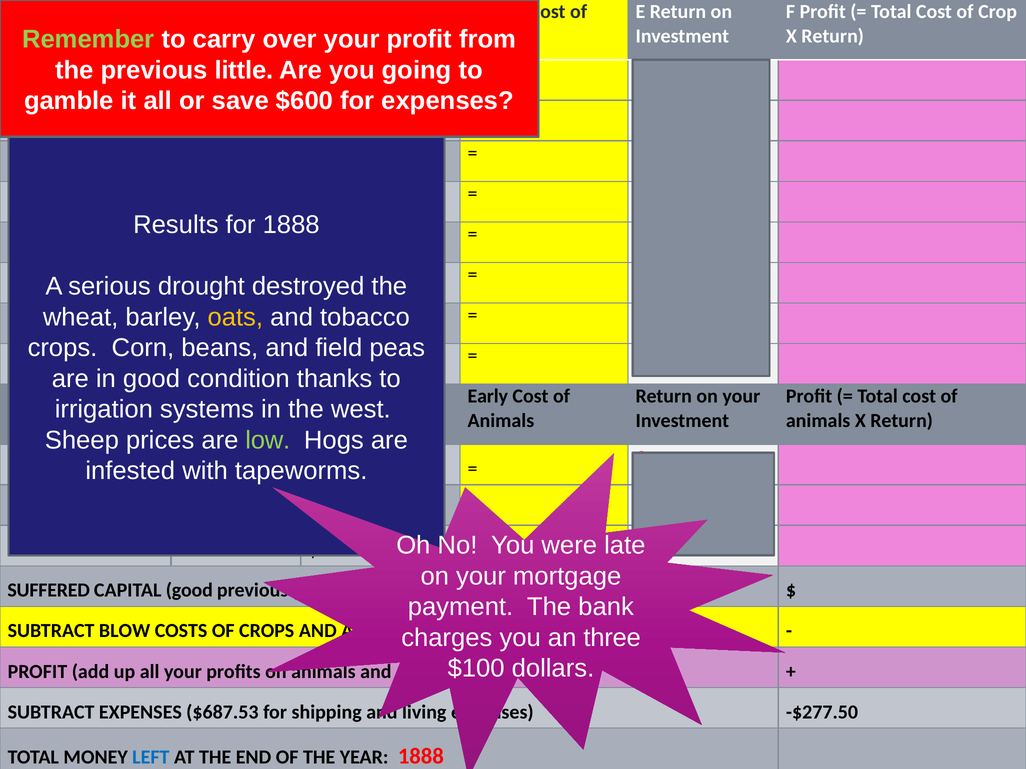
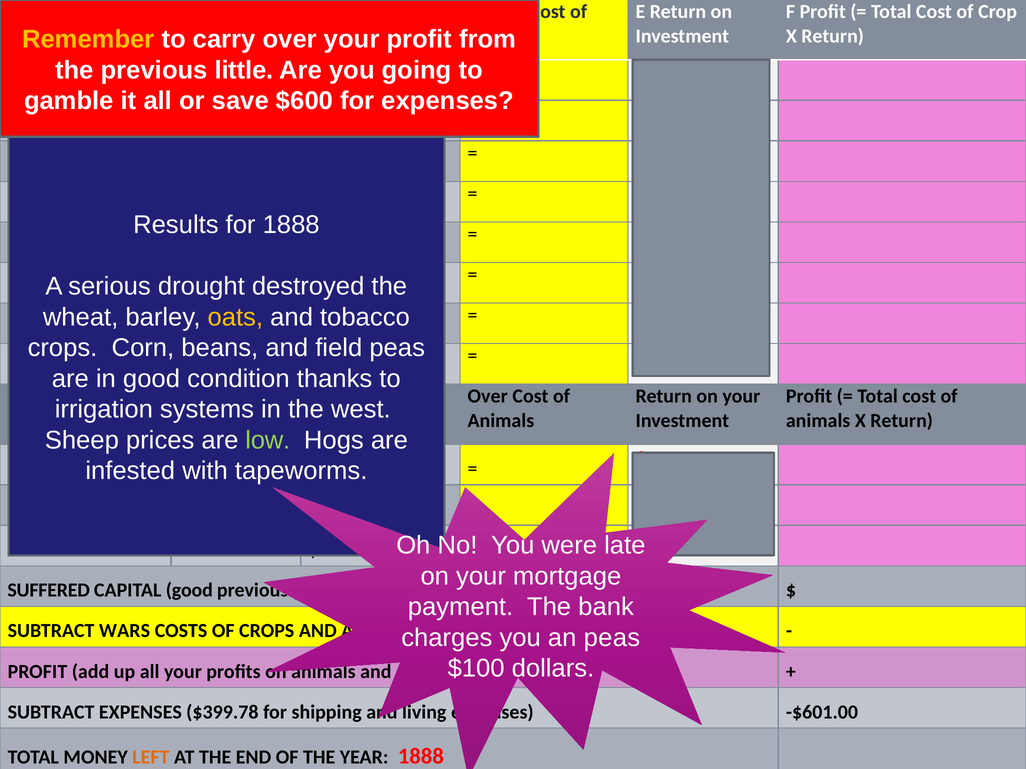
Remember colour: light green -> yellow (88, 39)
Early: Early -> Over (488, 397)
BLOW: BLOW -> WARS (125, 631)
three: three -> peas (612, 638)
$687.53: $687.53 -> $399.78 (222, 712)
-$277.50: -$277.50 -> -$601.00 (822, 712)
LEFT colour: blue -> orange (151, 758)
